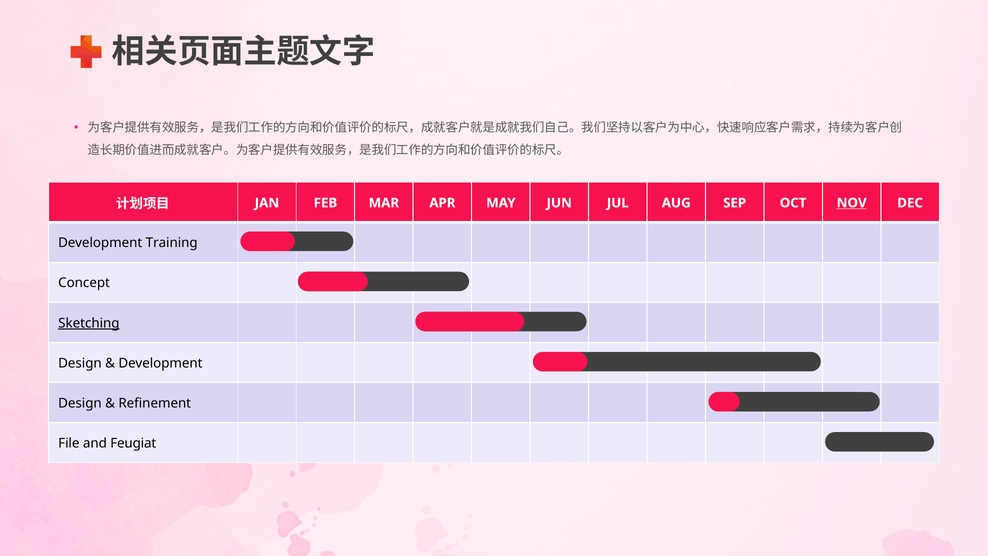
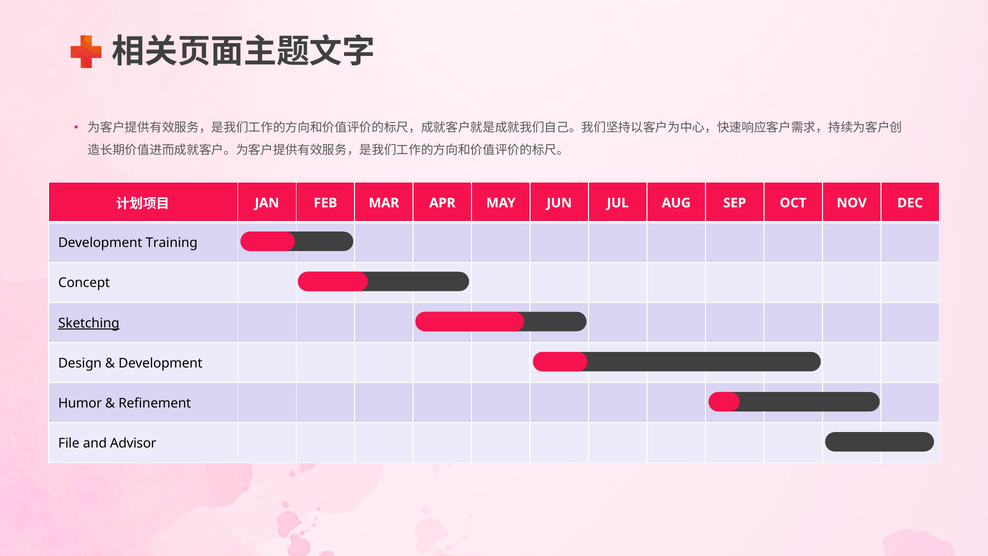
NOV underline: present -> none (852, 203)
Design: Design -> Humor (80, 403)
Feugiat: Feugiat -> Advisor (133, 443)
